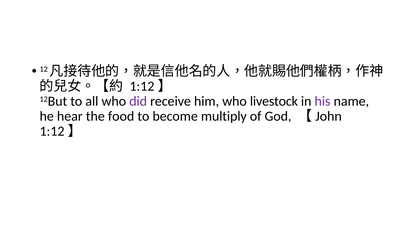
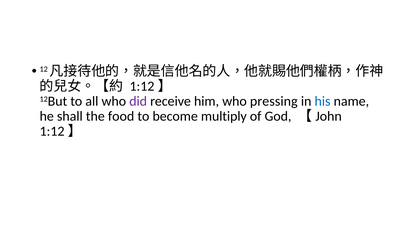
livestock: livestock -> pressing (274, 101)
his colour: purple -> blue (323, 101)
hear: hear -> shall (70, 116)
